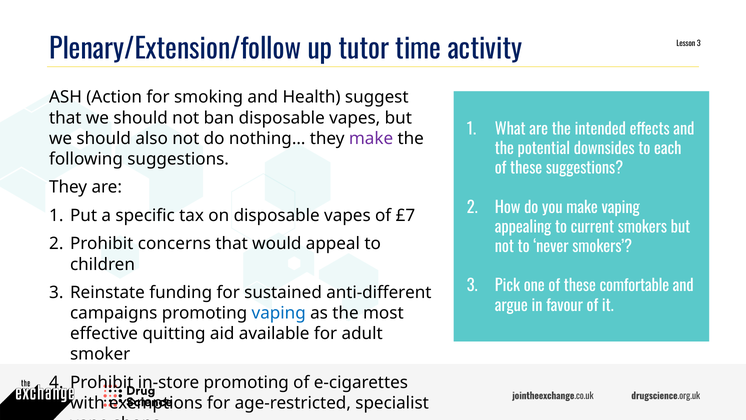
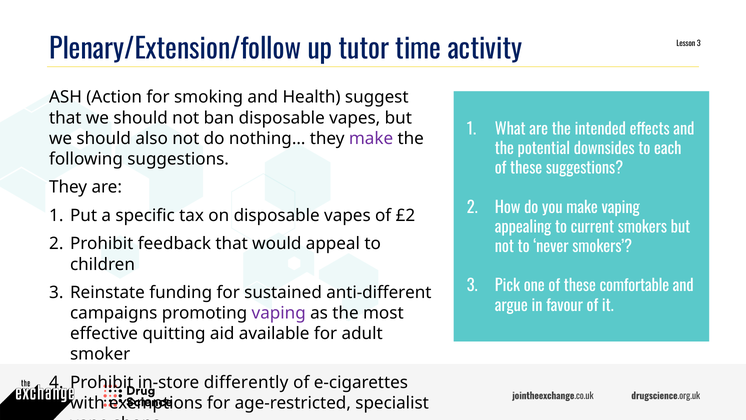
£7: £7 -> £2 (405, 215)
concerns: concerns -> feedback (174, 244)
vaping colour: blue -> purple (279, 313)
in-store promoting: promoting -> differently (246, 382)
